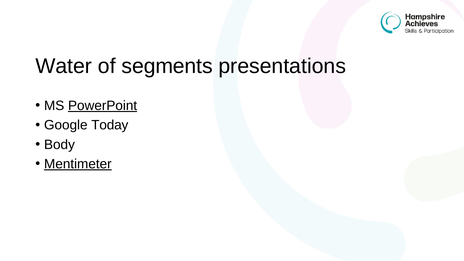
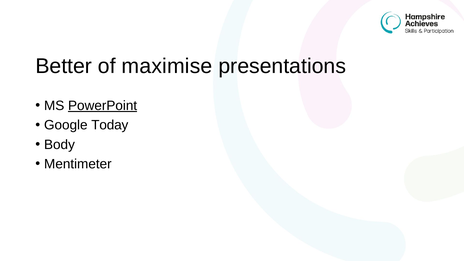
Water: Water -> Better (64, 66)
segments: segments -> maximise (167, 66)
Mentimeter underline: present -> none (78, 164)
